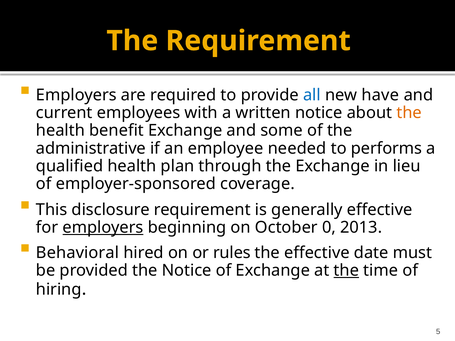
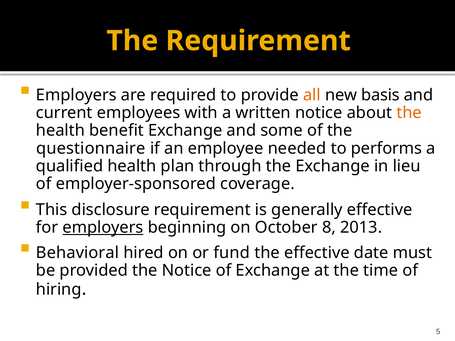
all colour: blue -> orange (312, 95)
have: have -> basis (380, 95)
administrative: administrative -> questionnaire (91, 148)
0: 0 -> 8 (329, 228)
rules: rules -> fund (232, 253)
the underline: present -> none (346, 271)
